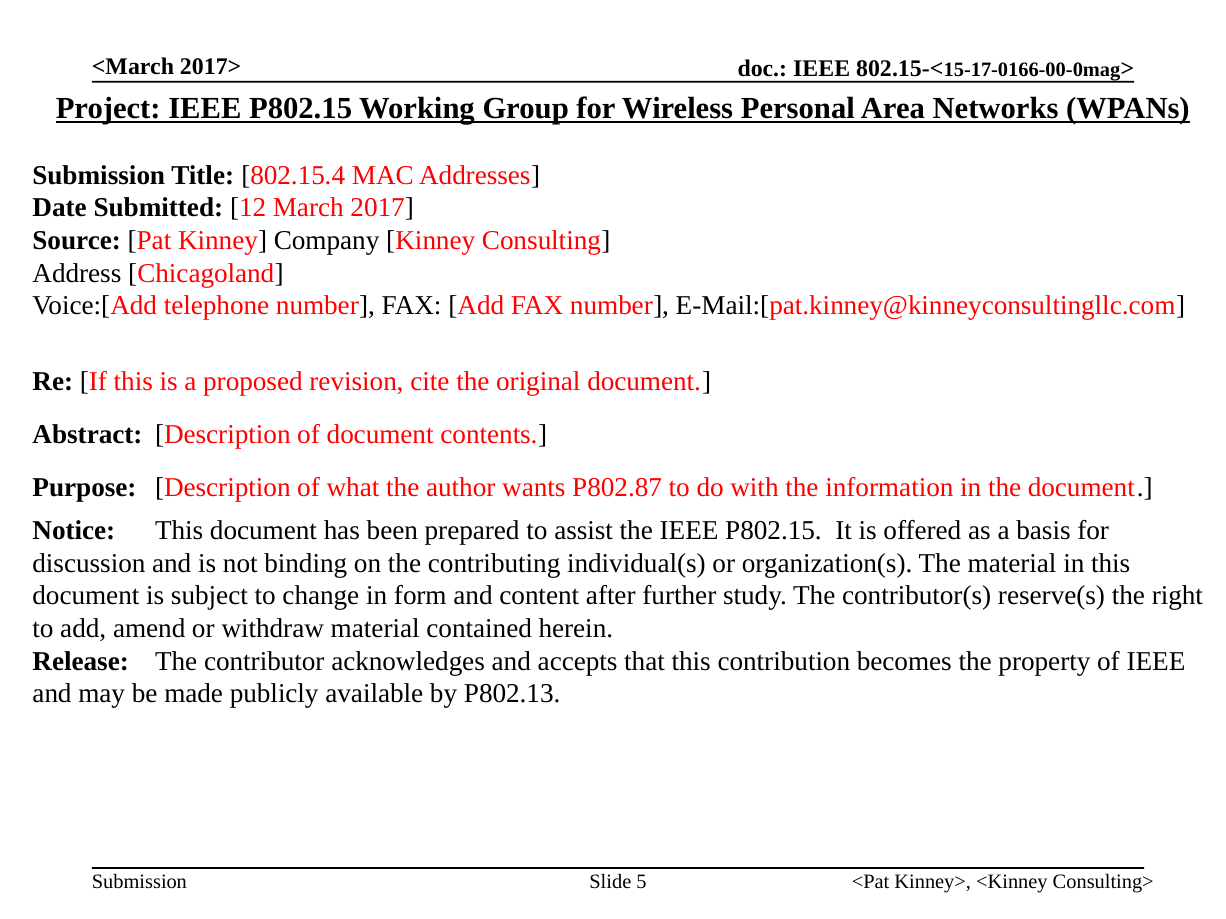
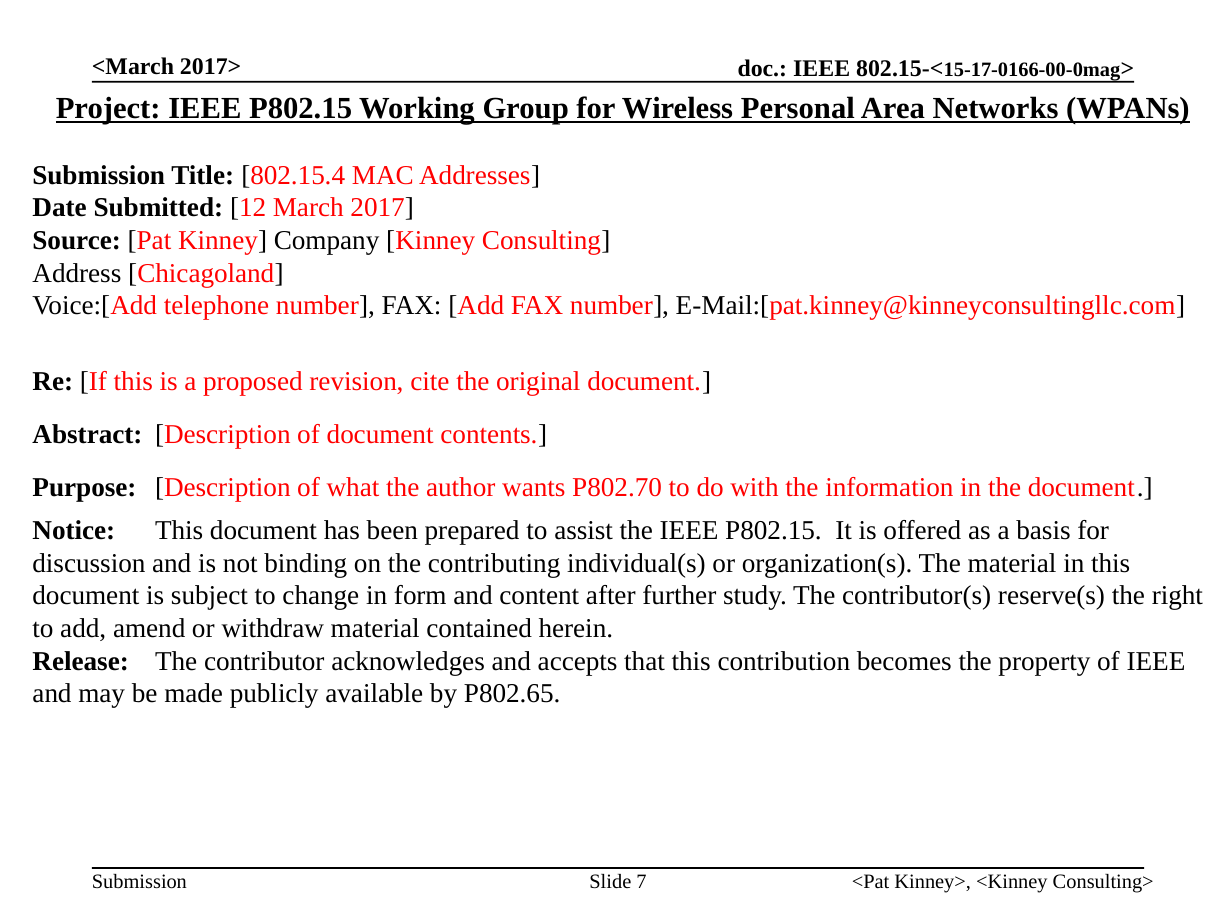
P802.87: P802.87 -> P802.70 (617, 488)
P802.13: P802.13 -> P802.65 (512, 694)
5: 5 -> 7 (642, 882)
